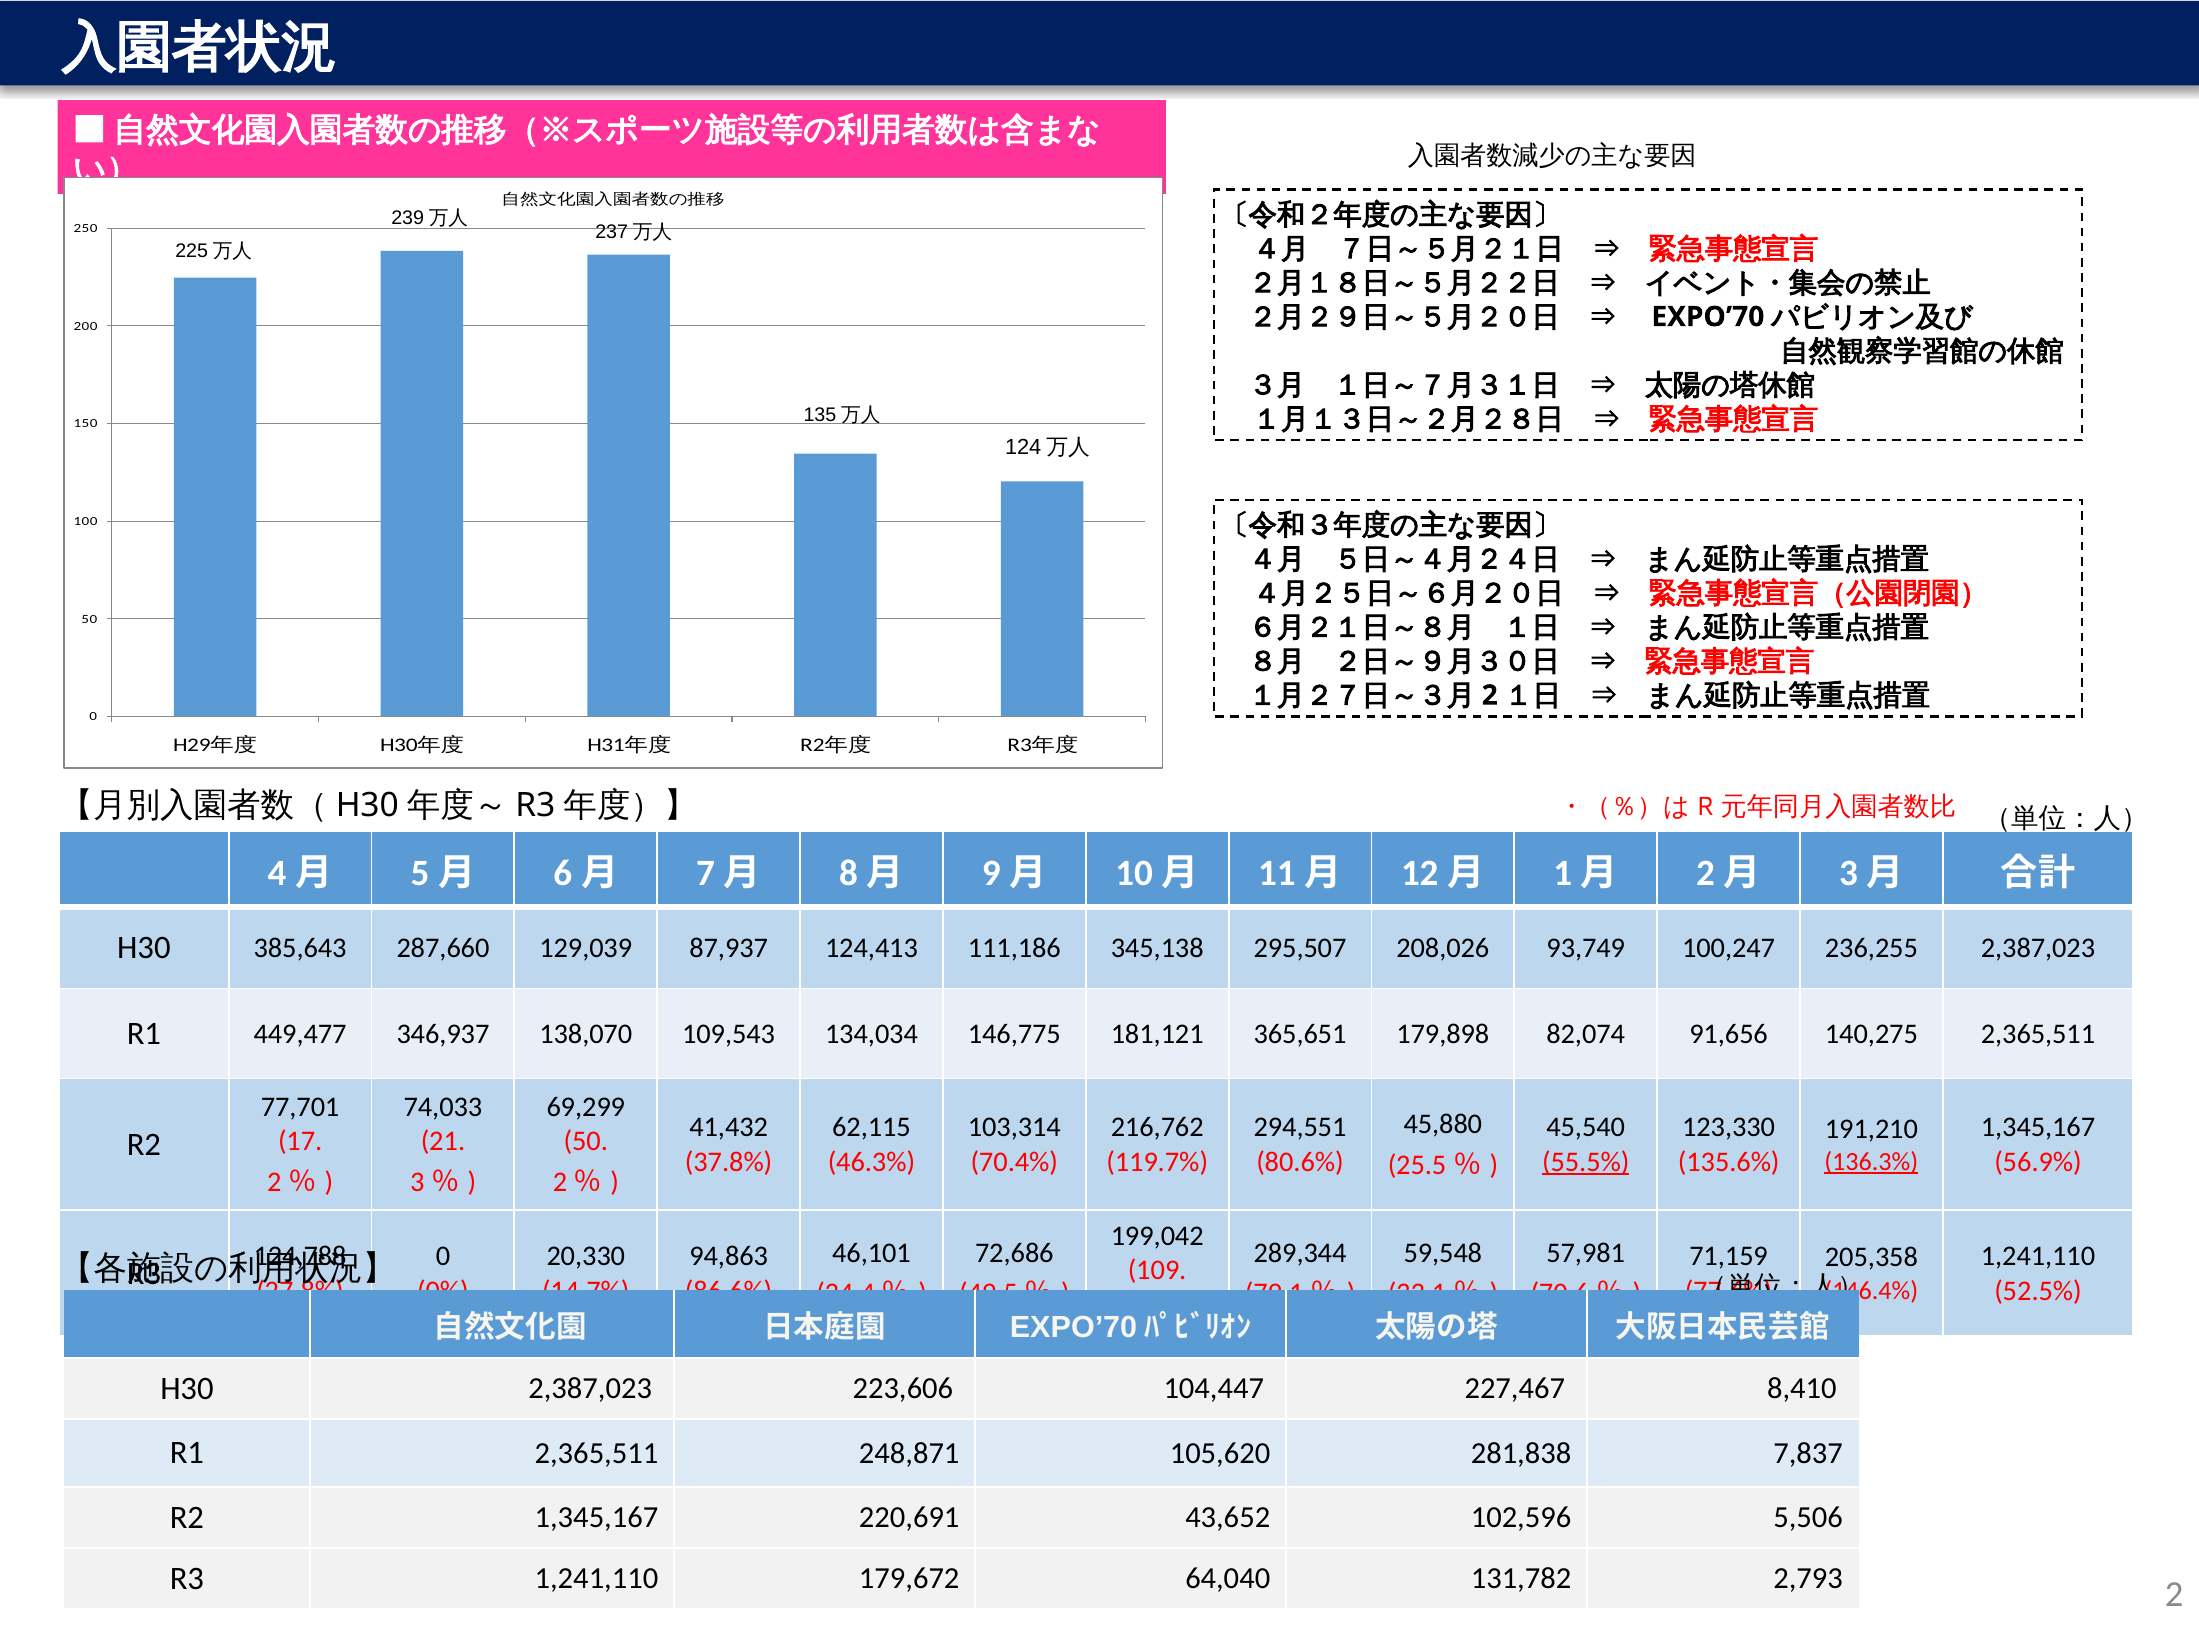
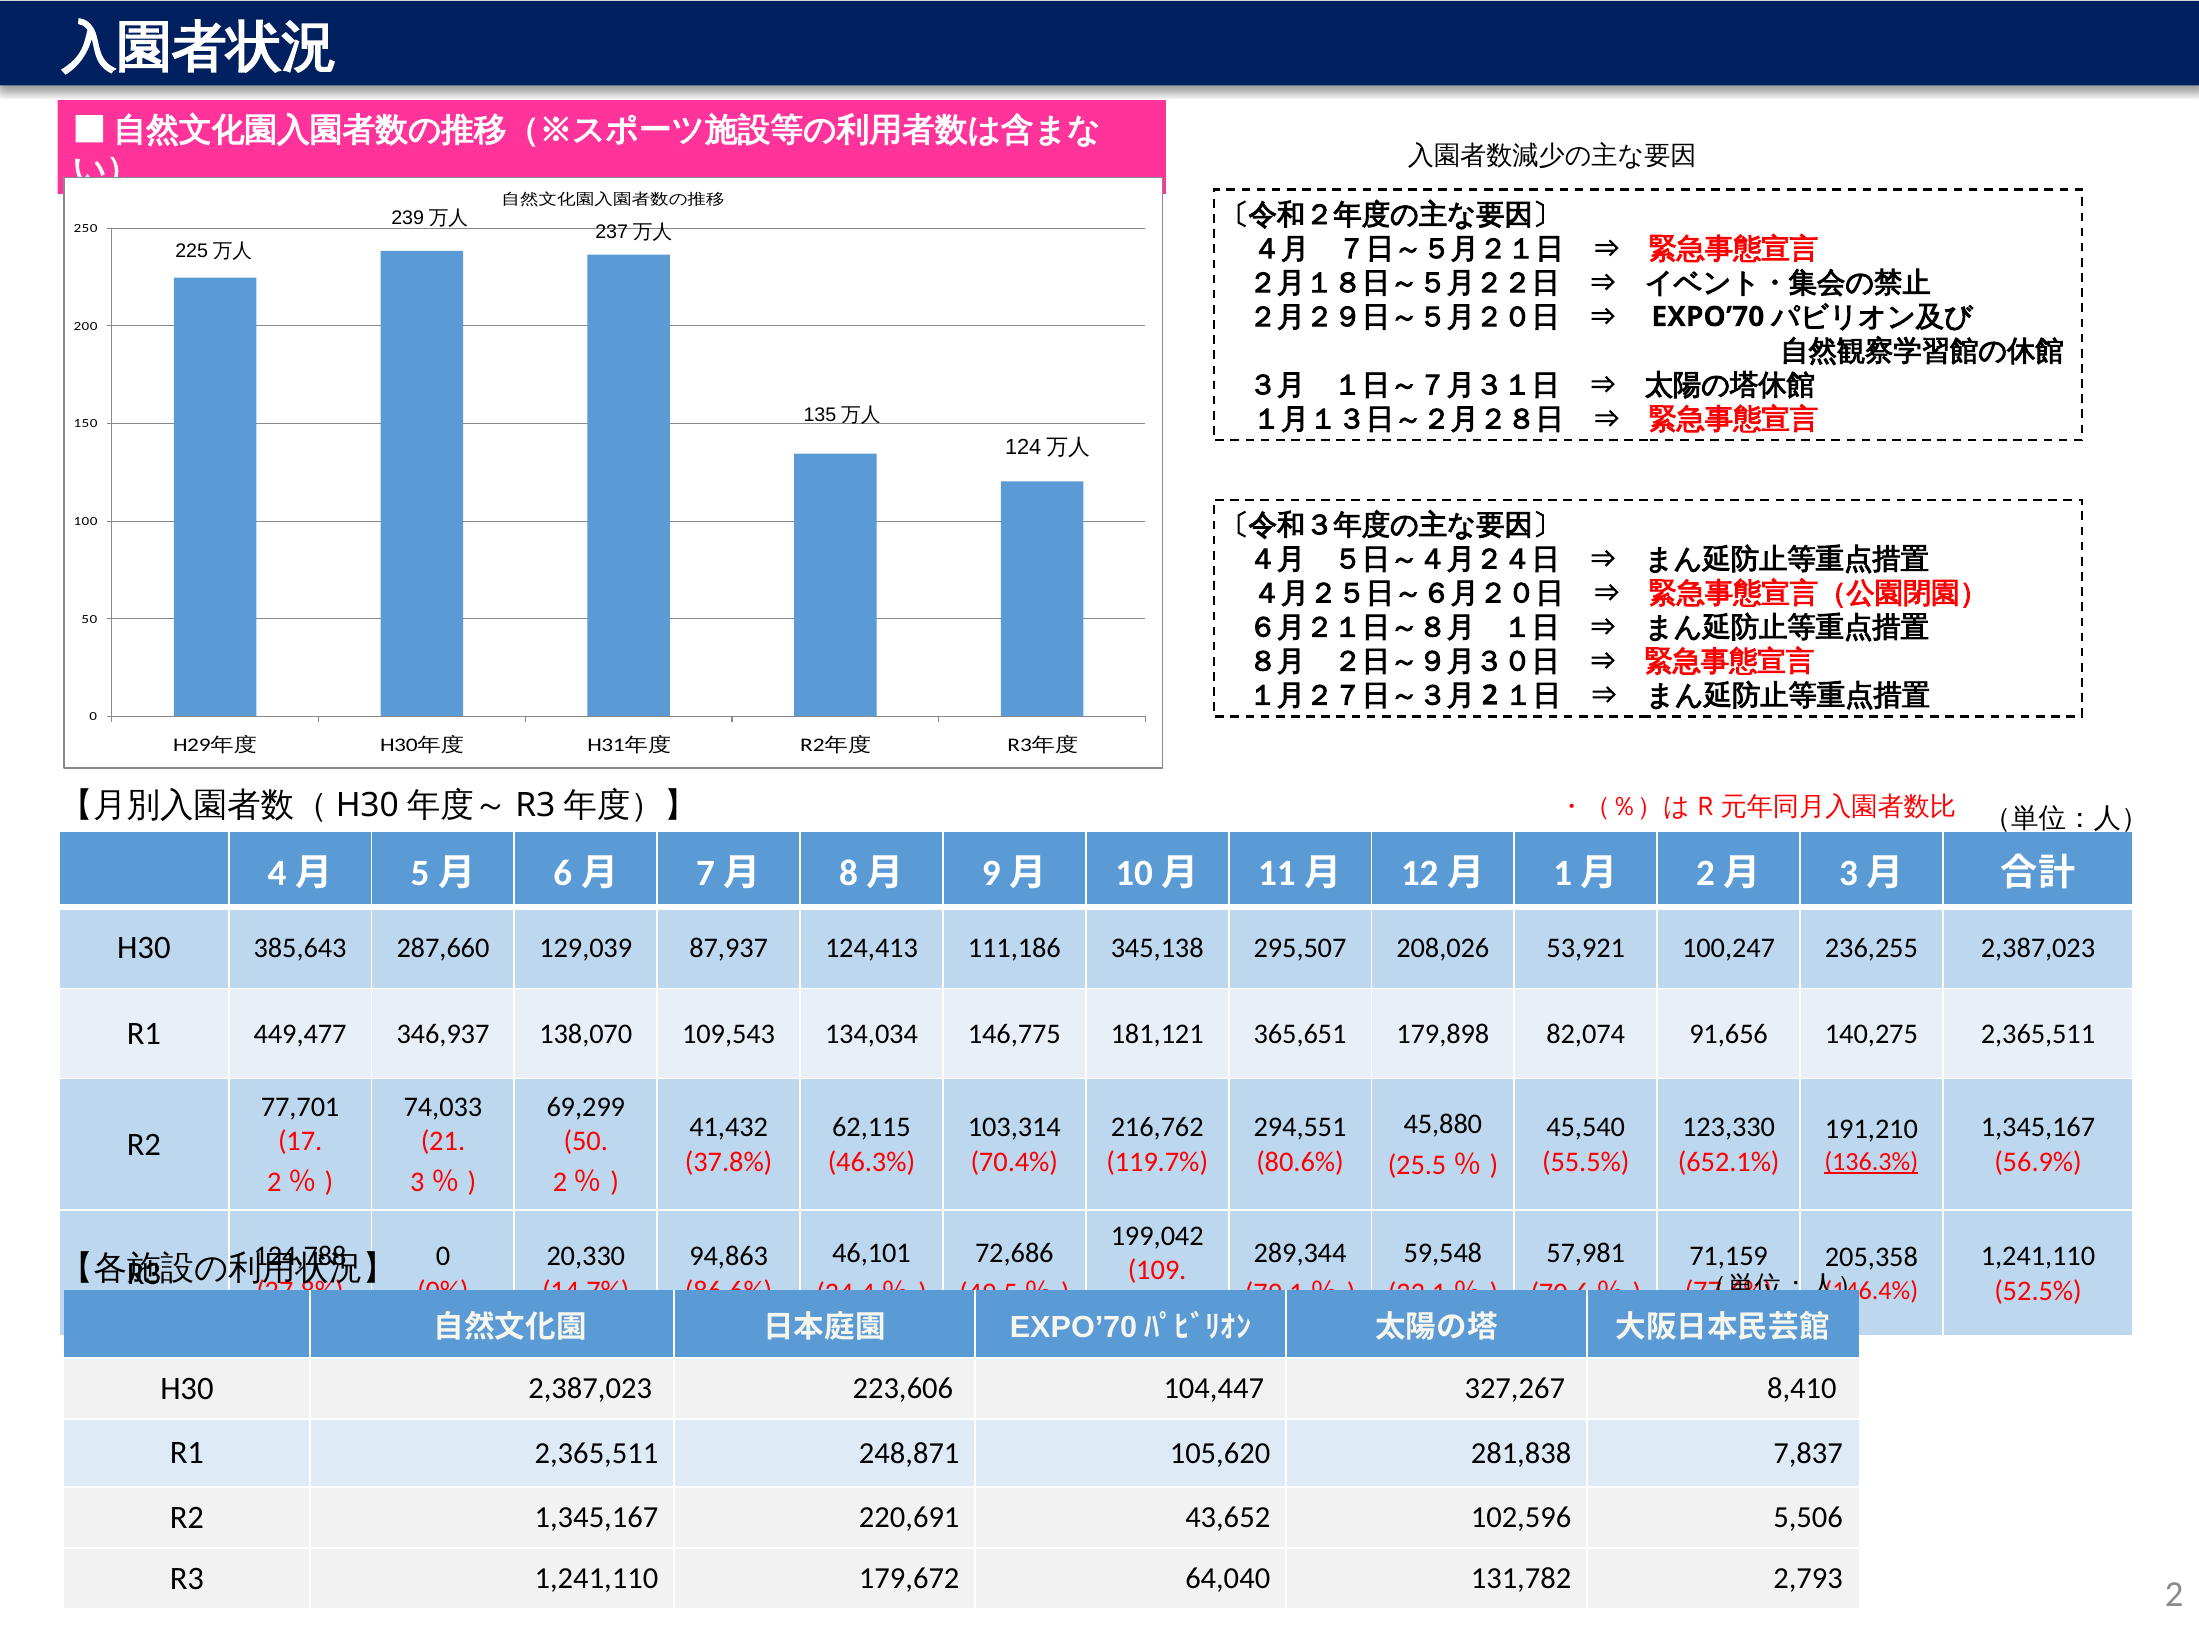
93,749: 93,749 -> 53,921 (1586, 948)
55.5% underline: present -> none (1586, 1162)
135.6%: 135.6% -> 652.1% (1729, 1162)
227,467: 227,467 -> 327,267 (1515, 1389)
